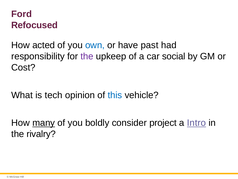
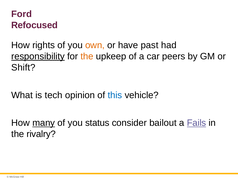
acted: acted -> rights (44, 45)
own colour: blue -> orange (95, 45)
responsibility underline: none -> present (38, 56)
the colour: purple -> orange (87, 56)
social: social -> peers (174, 56)
Cost: Cost -> Shift (23, 67)
boldly: boldly -> status (97, 123)
project: project -> bailout (163, 123)
Intro: Intro -> Fails (197, 123)
